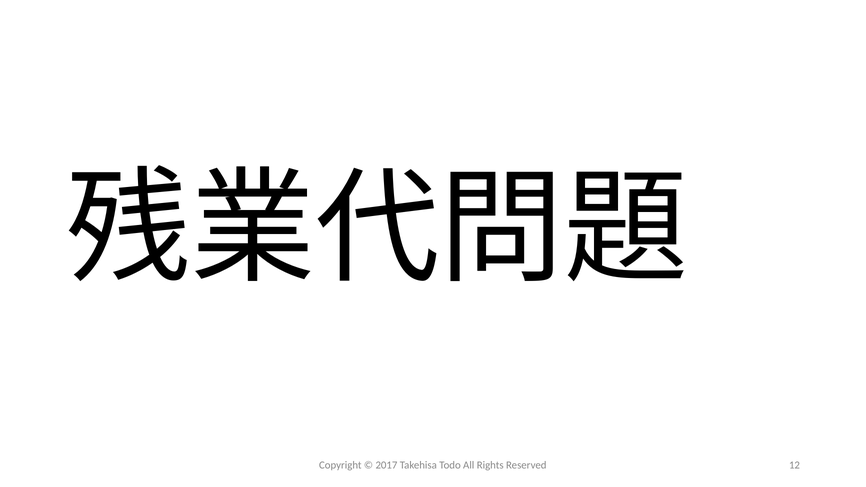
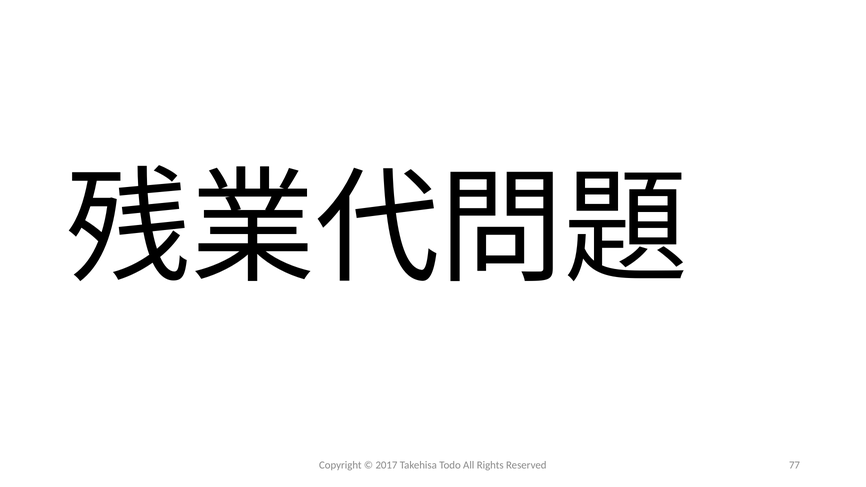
12: 12 -> 77 (794, 465)
